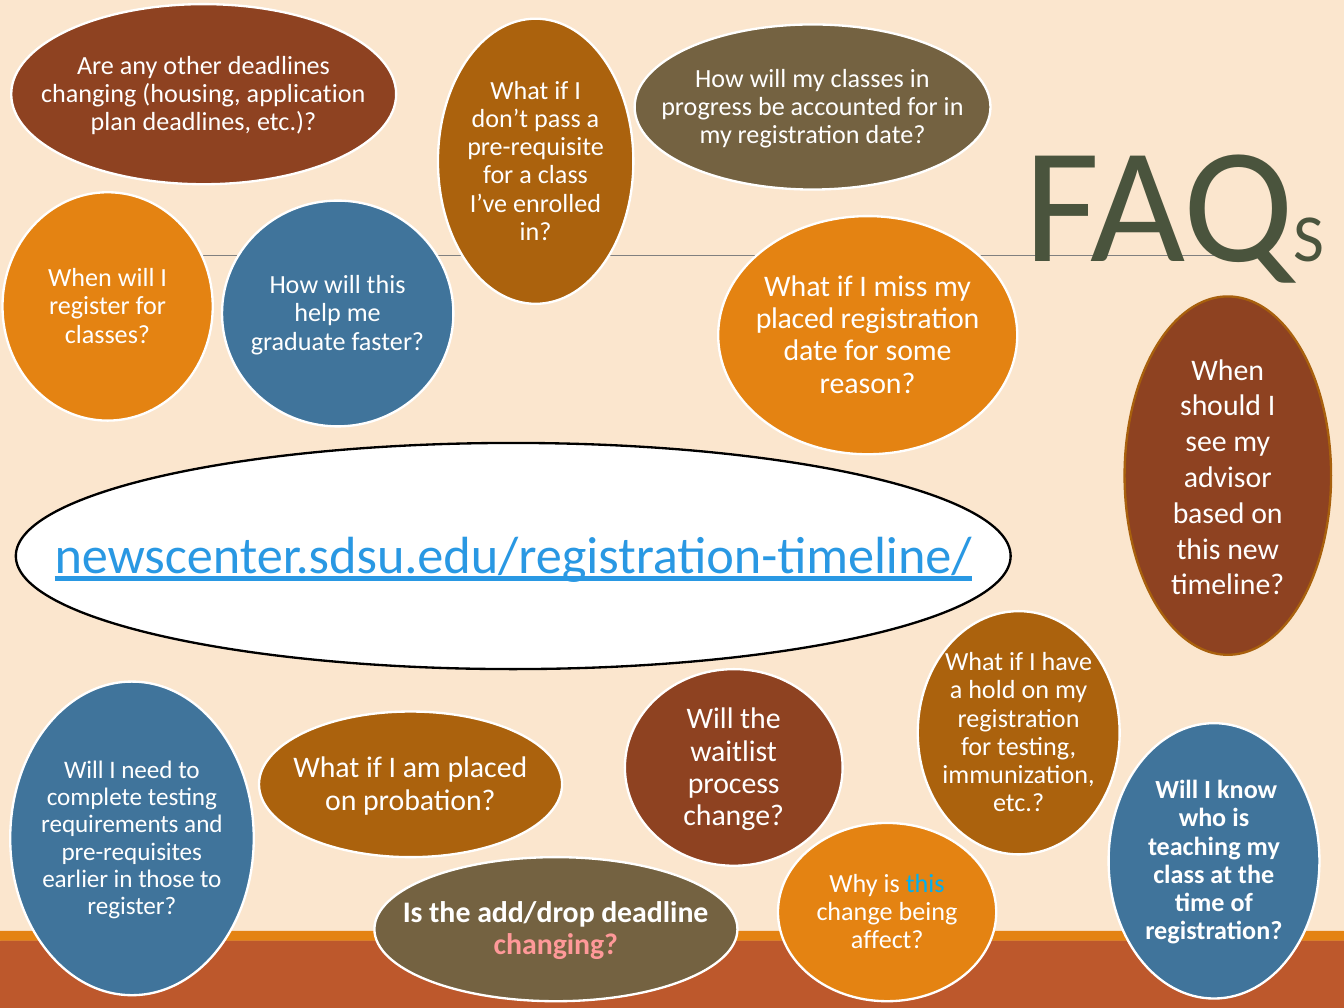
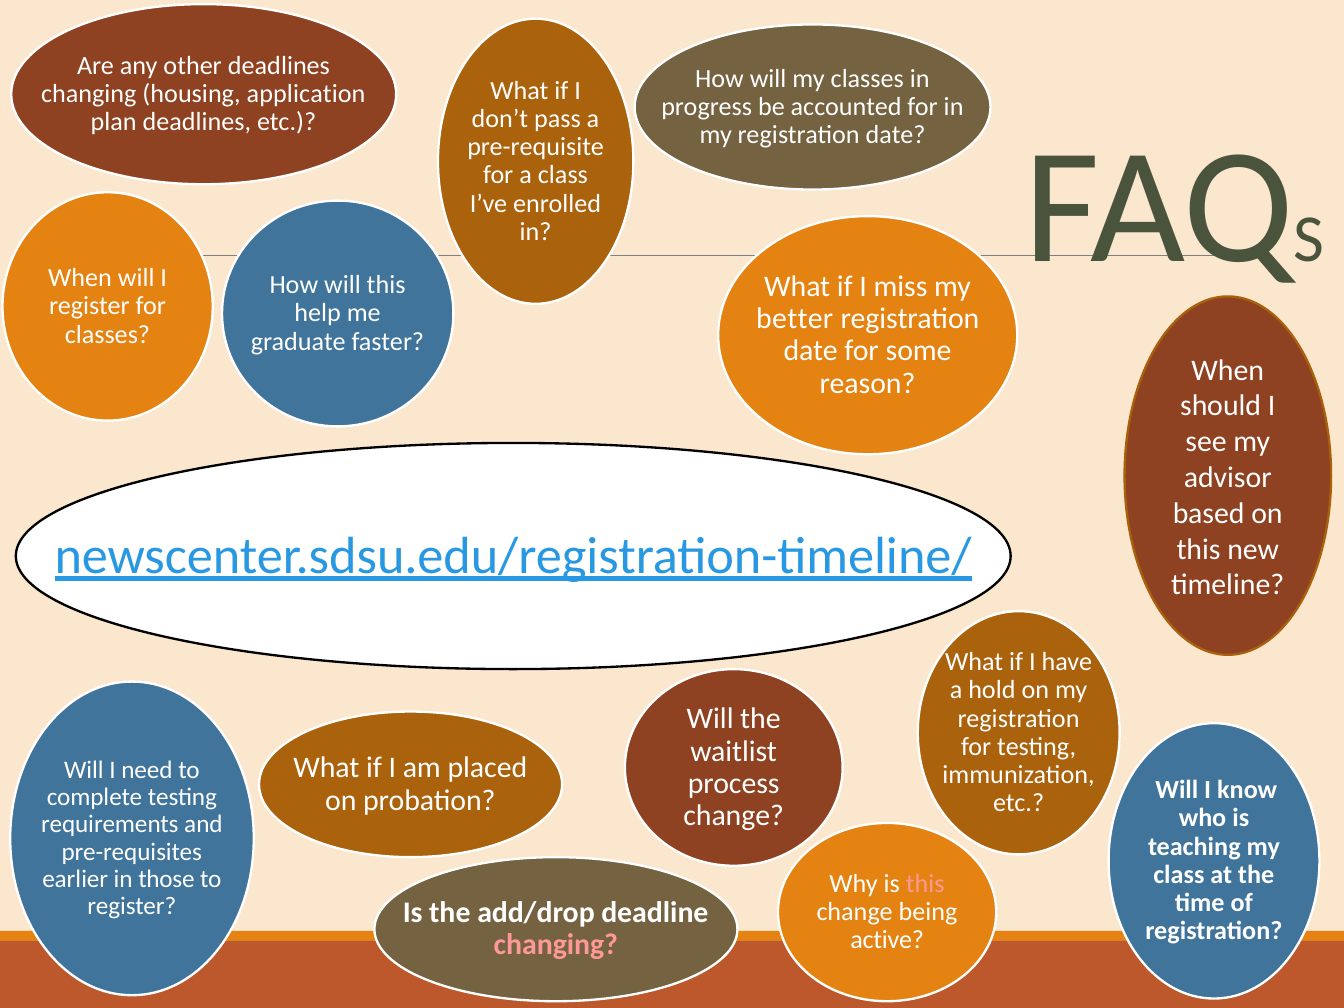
placed: placed -> better (795, 319)
this colour: light blue -> pink (925, 884)
affect: affect -> active (887, 940)
